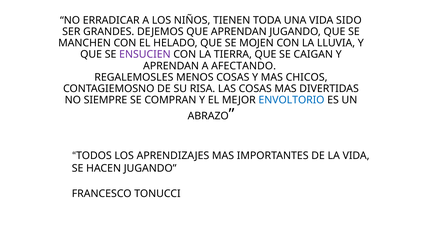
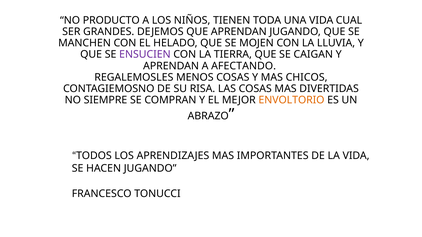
ERRADICAR: ERRADICAR -> PRODUCTO (111, 20)
SIDO: SIDO -> CUAL (349, 20)
ENVOLTORIO colour: blue -> orange (291, 100)
